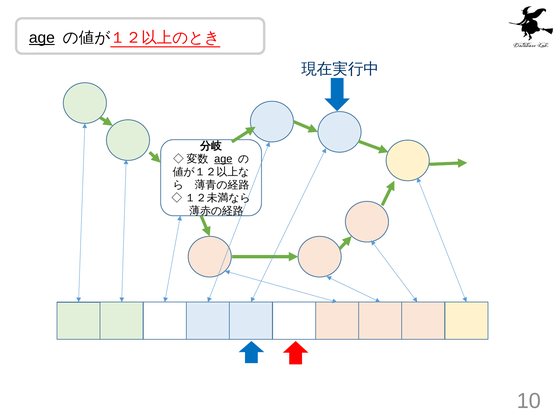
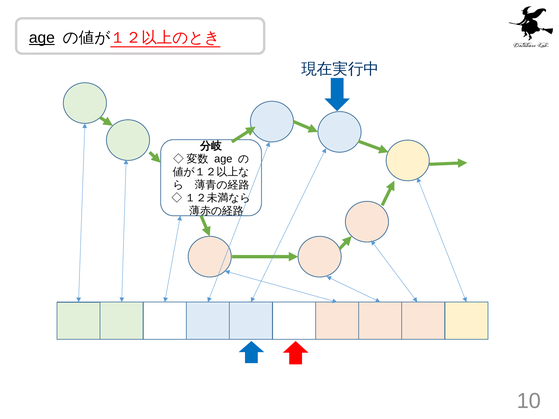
age underline: present -> none (223, 159)
